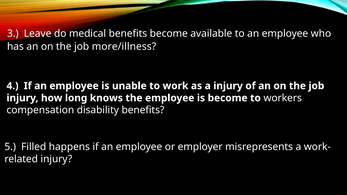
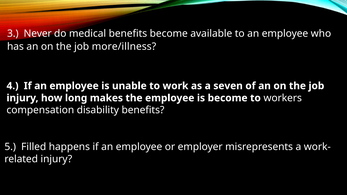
Leave: Leave -> Never (38, 34)
a injury: injury -> seven (228, 86)
knows: knows -> makes (106, 98)
